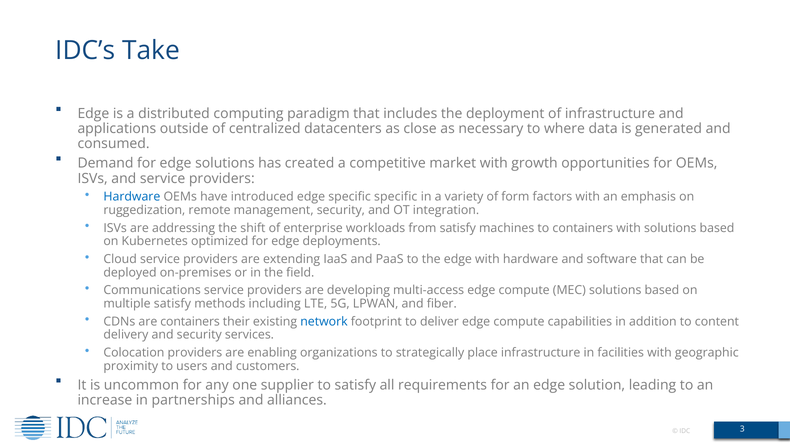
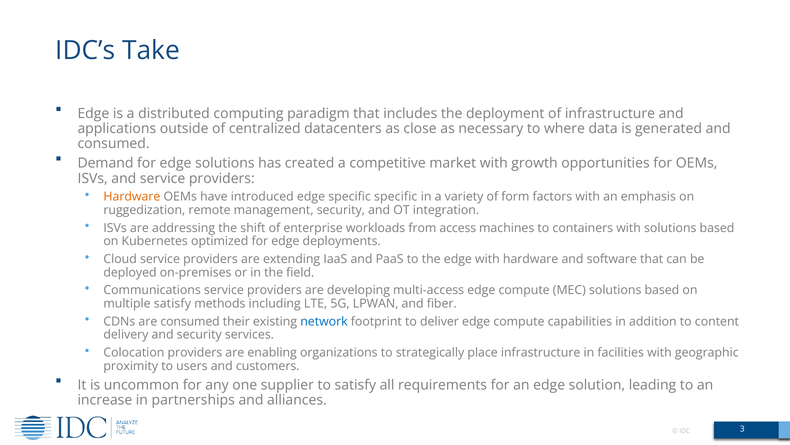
Hardware colour: blue -> orange (132, 197)
from satisfy: satisfy -> access (458, 228)
are containers: containers -> consumed (190, 321)
